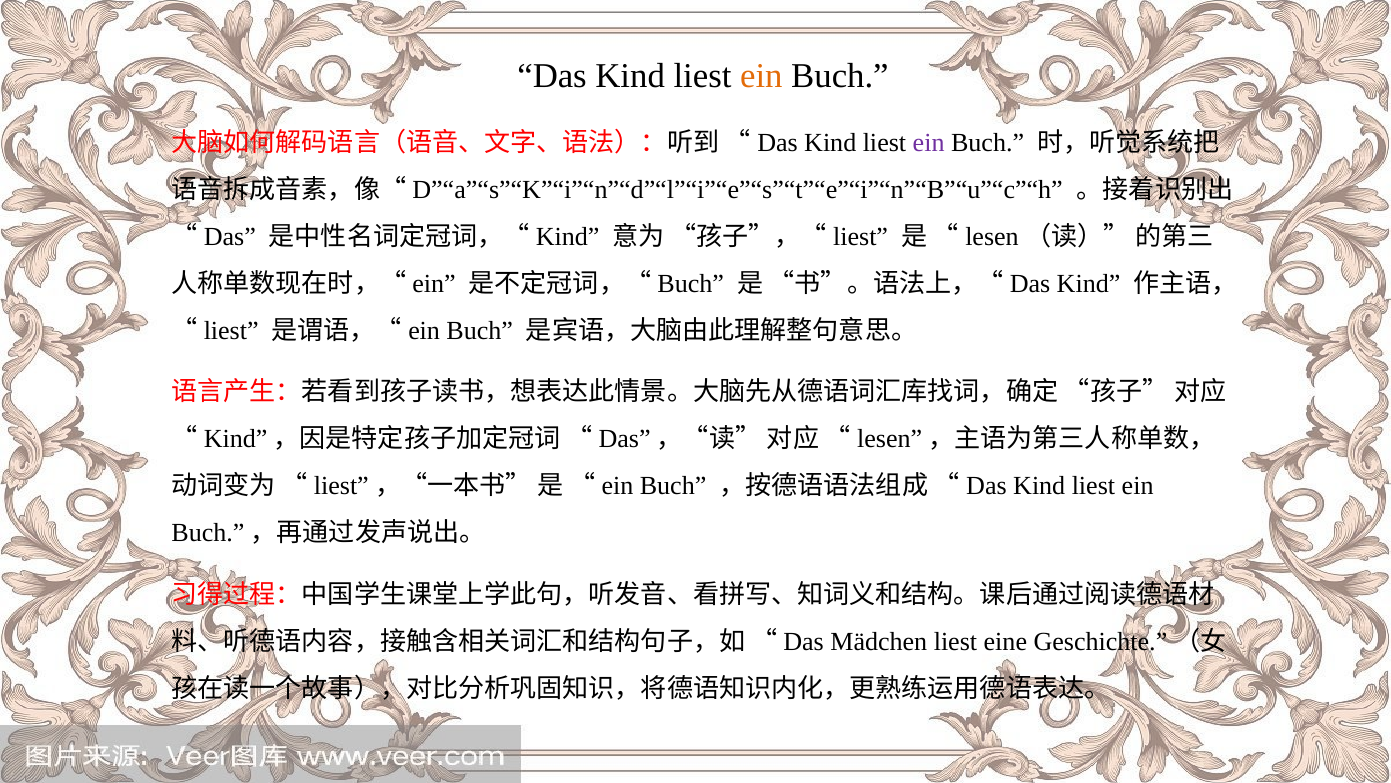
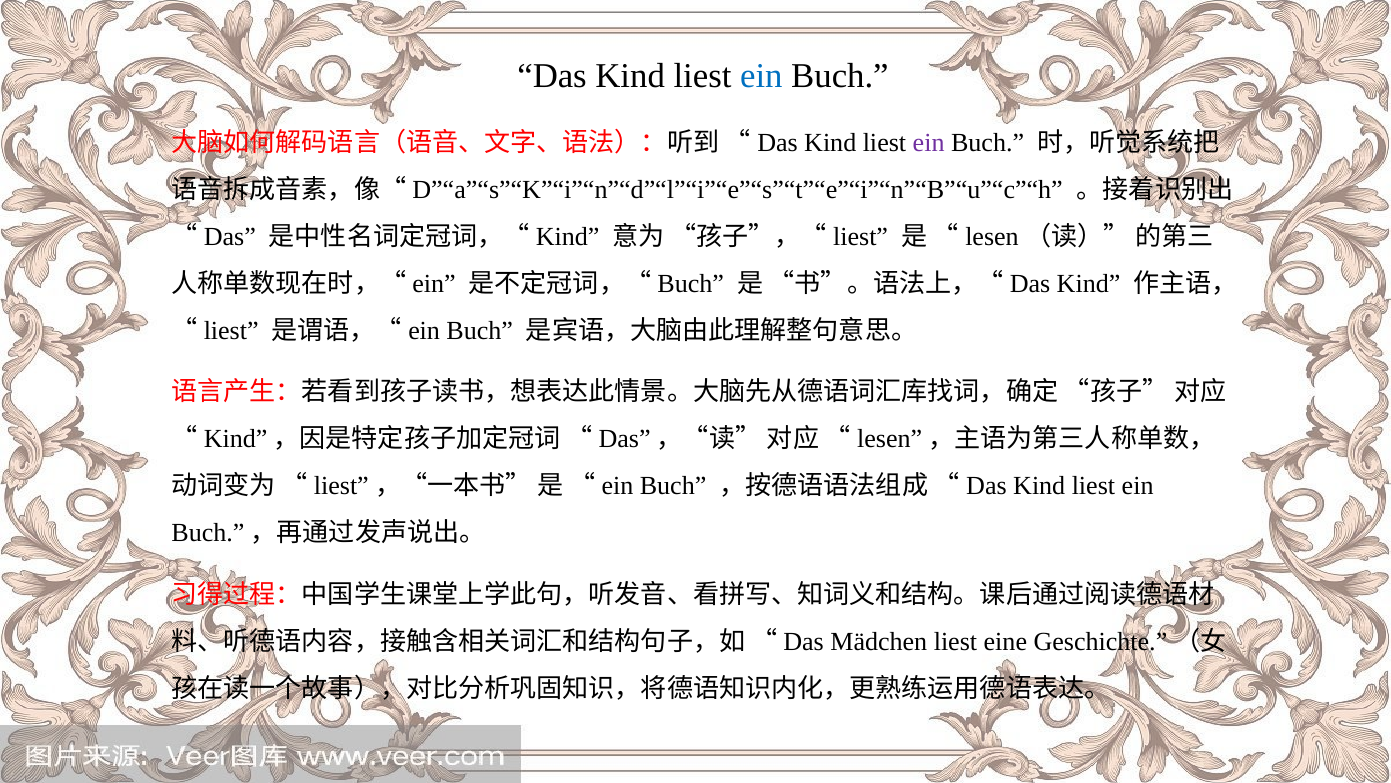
ein colour: orange -> blue (761, 76)
